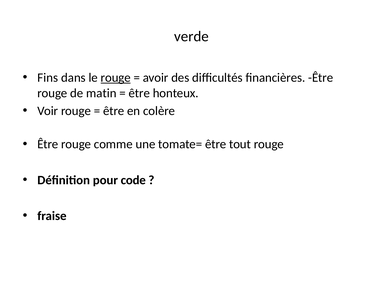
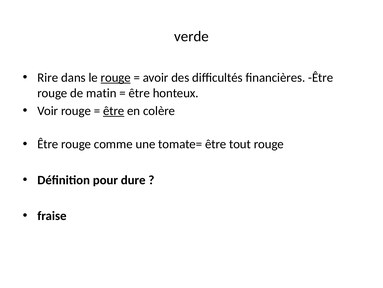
Fins: Fins -> Rire (48, 77)
être underline: none -> present (114, 111)
code: code -> dure (133, 180)
